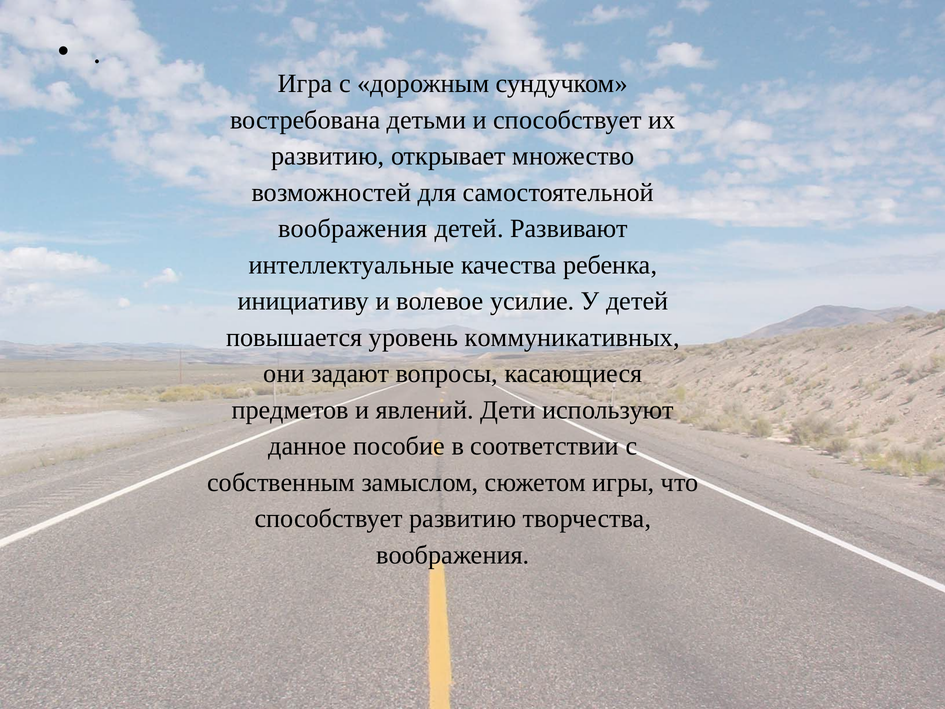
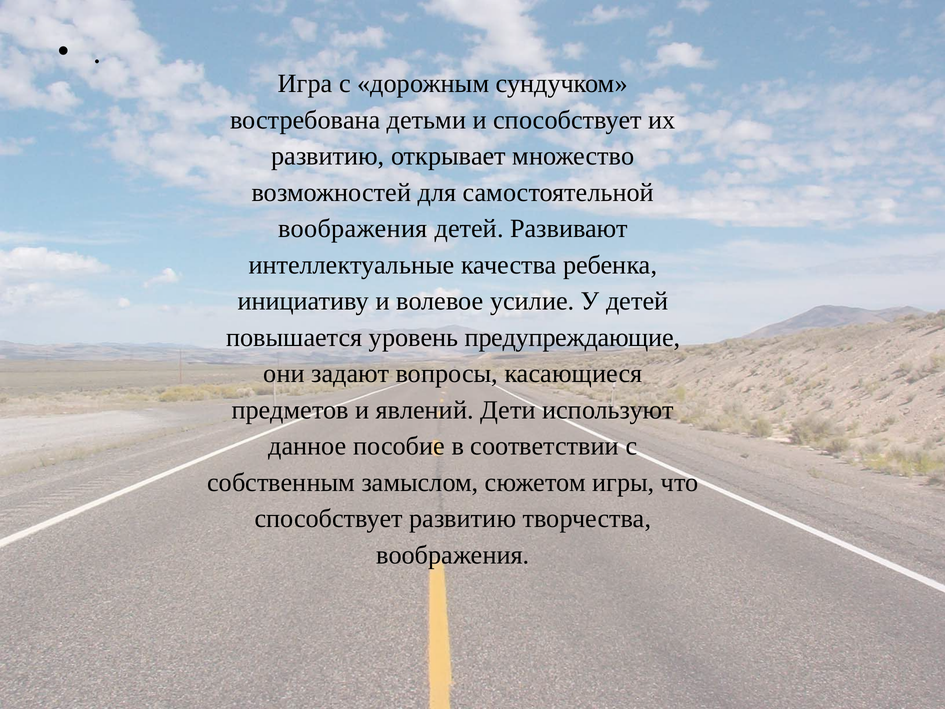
коммуникативных: коммуникативных -> предупреждающие (572, 337)
